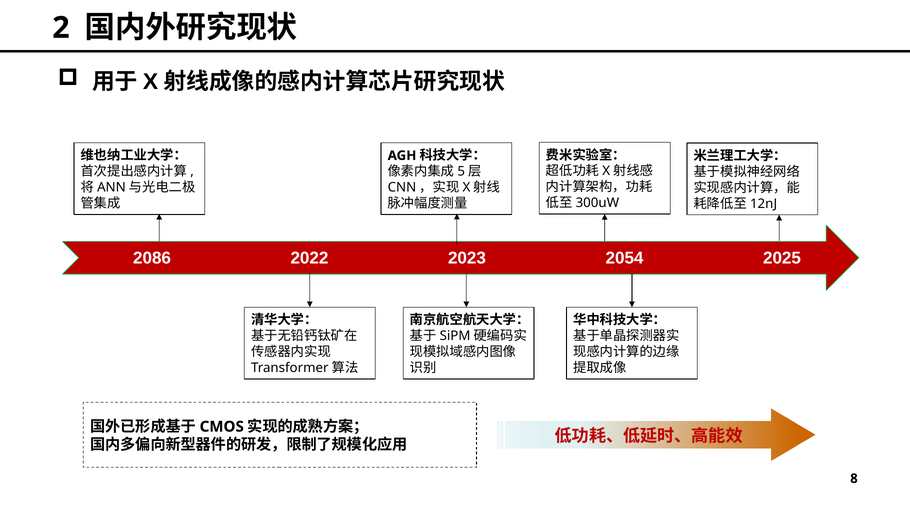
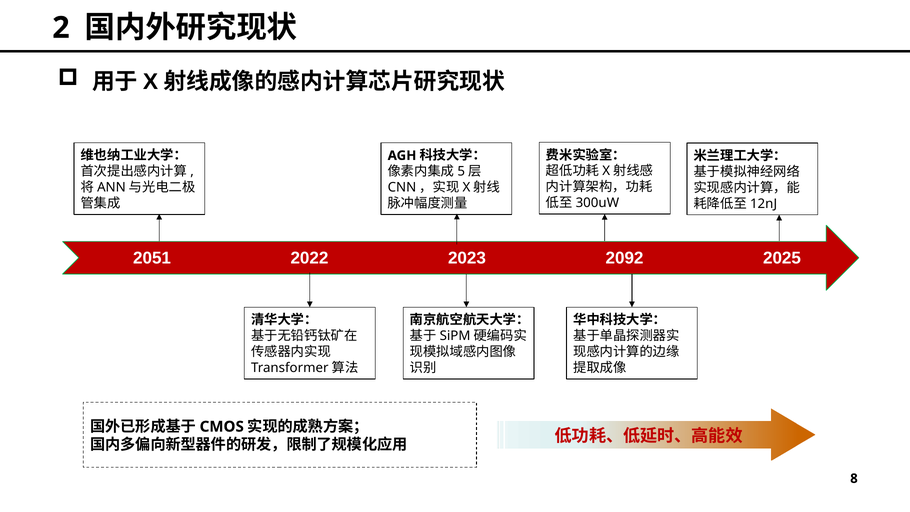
2086: 2086 -> 2051 (152, 258)
2054: 2054 -> 2092 (625, 258)
